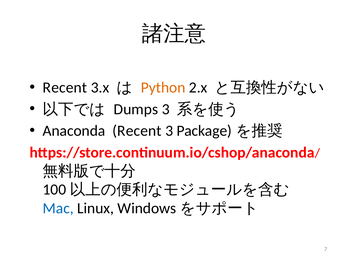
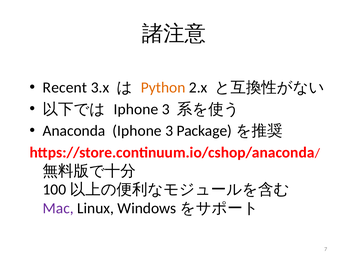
Dumps: Dumps -> Iphone (136, 109)
Anaconda Recent: Recent -> Iphone (137, 131)
Mac colour: blue -> purple (58, 208)
